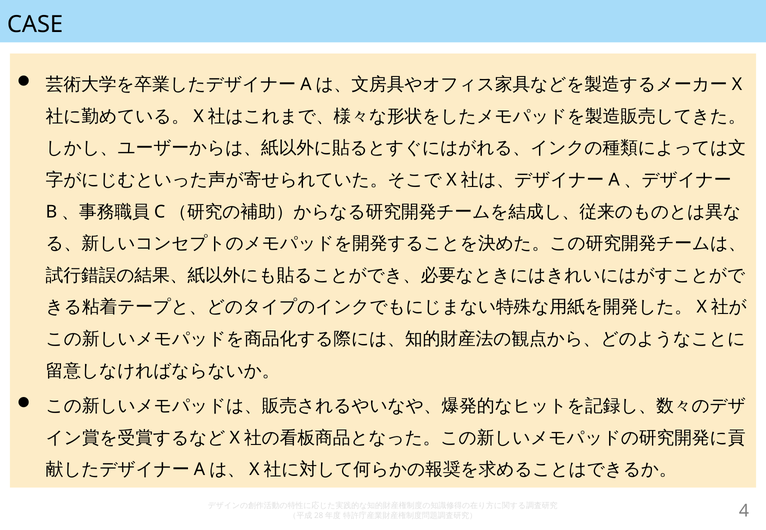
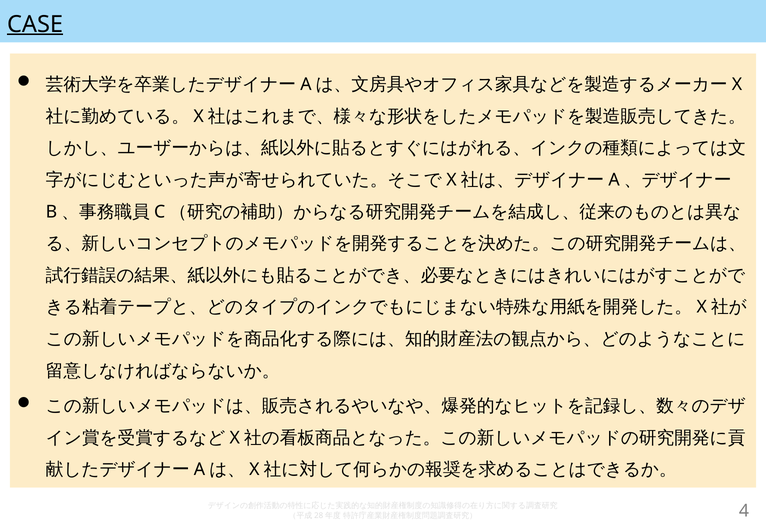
CASE underline: none -> present (35, 24)
